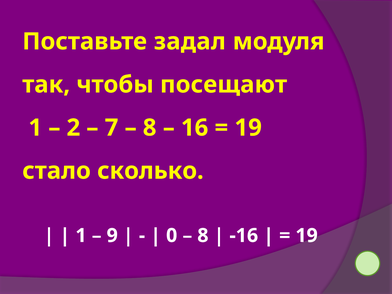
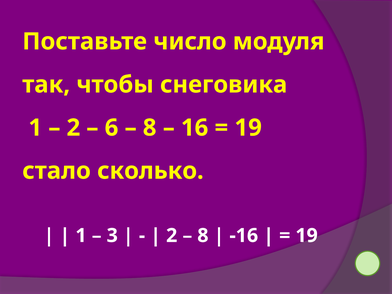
задал: задал -> число (190, 42)
посещают: посещают -> снеговика (224, 85)
7: 7 -> 6 (112, 128)
9: 9 -> 3 (112, 236)
0: 0 -> 2 (172, 236)
